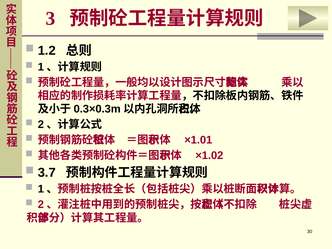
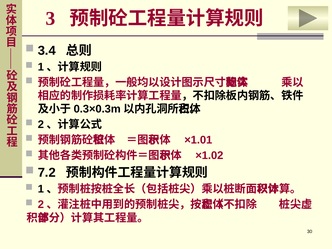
1.2: 1.2 -> 3.4 (47, 51)
3.7: 3.7 -> 7.2 (47, 173)
